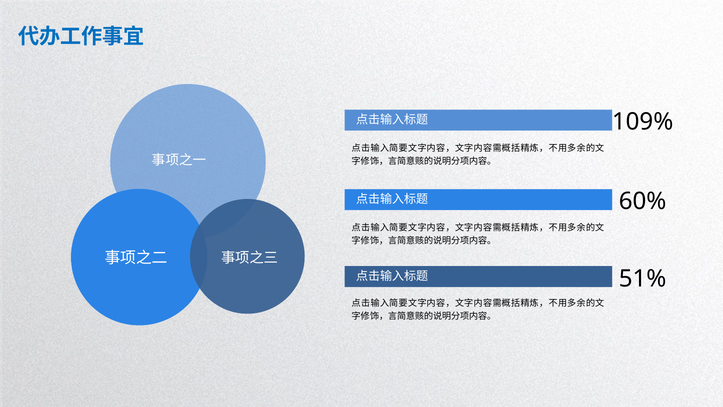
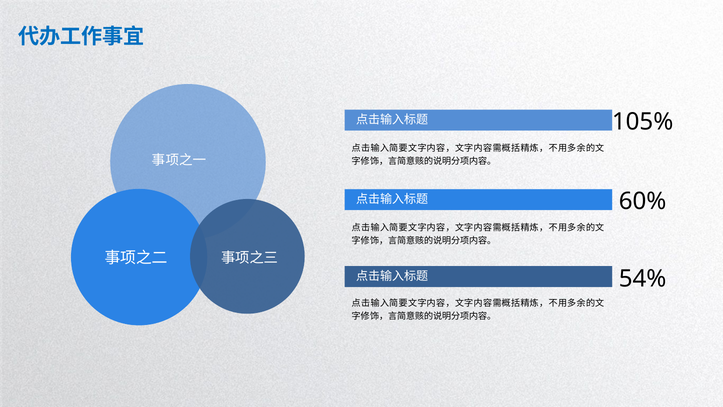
109%: 109% -> 105% (643, 122)
51%: 51% -> 54% (643, 278)
